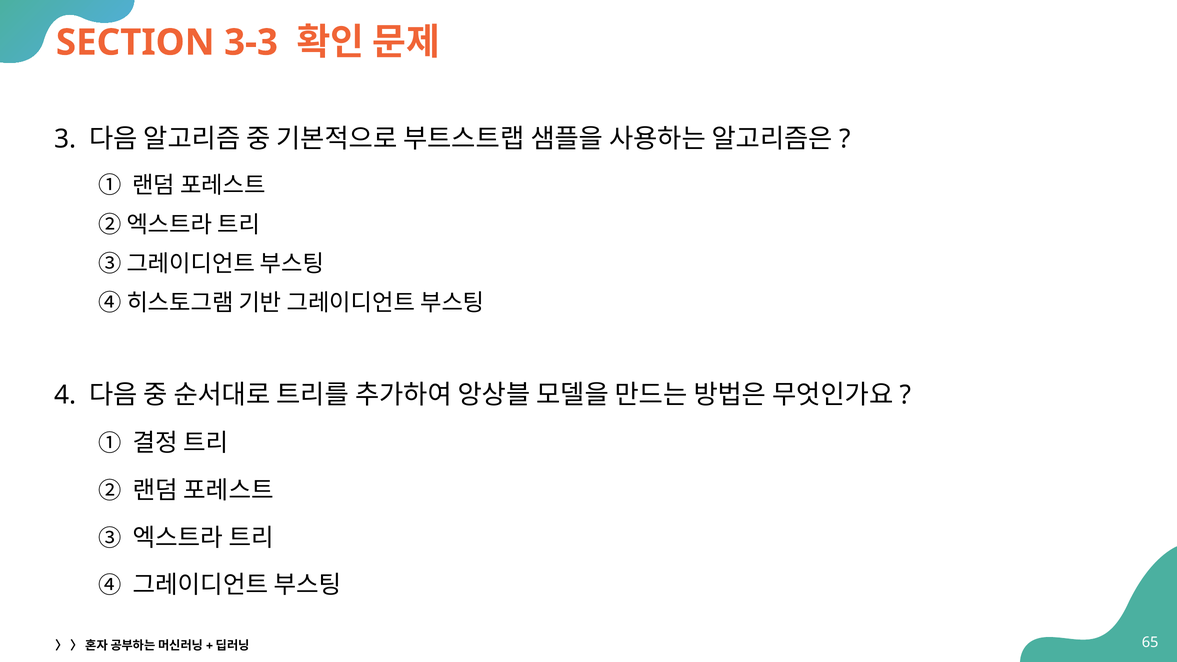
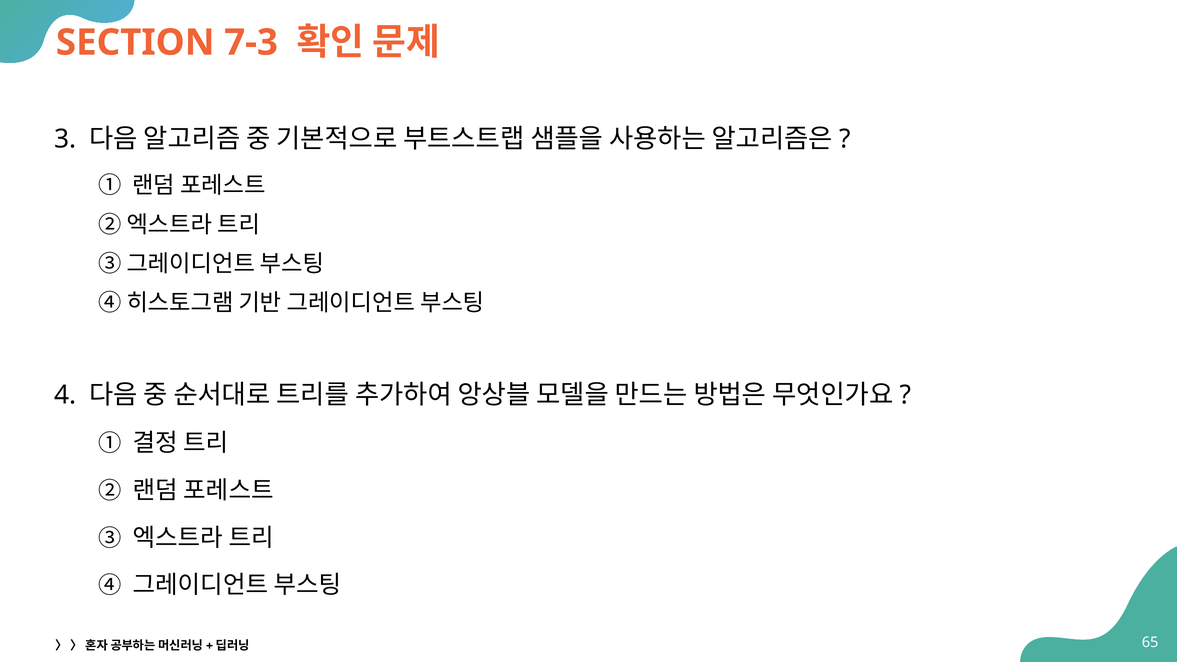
3-3: 3-3 -> 7-3 (251, 43)
